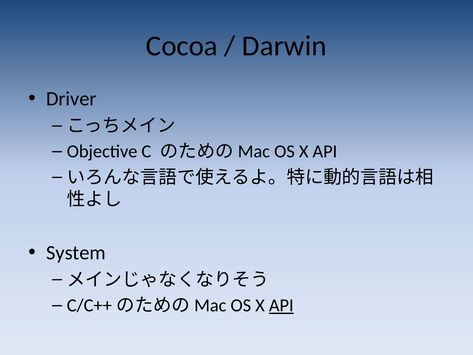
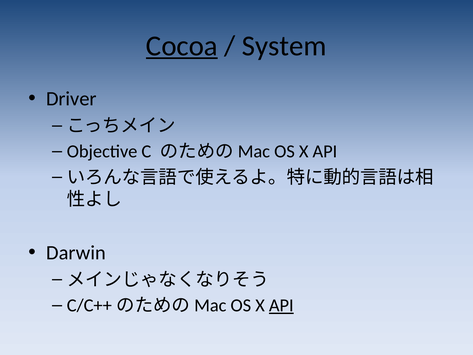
Cocoa underline: none -> present (182, 46)
Darwin: Darwin -> System (284, 46)
System: System -> Darwin (76, 253)
